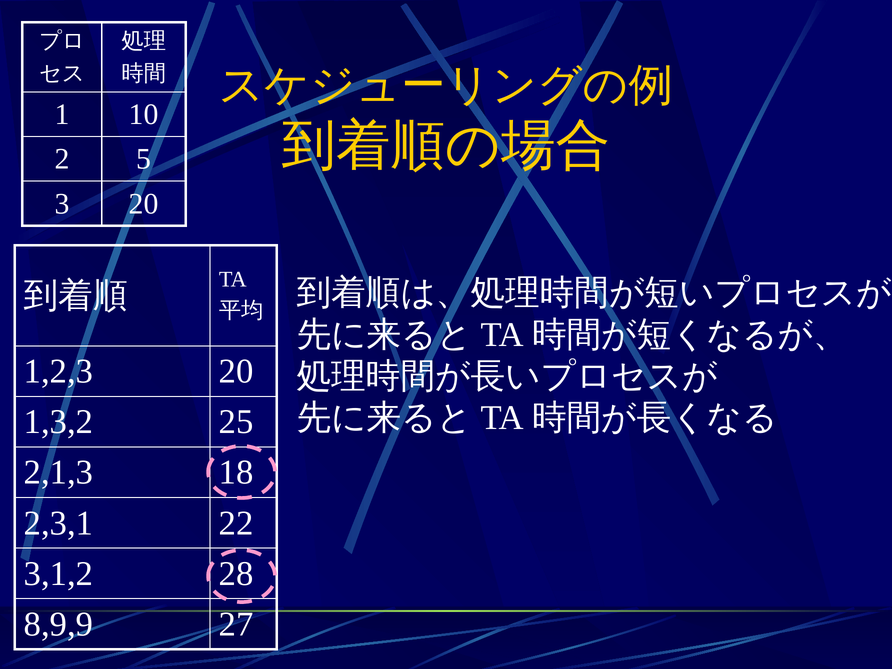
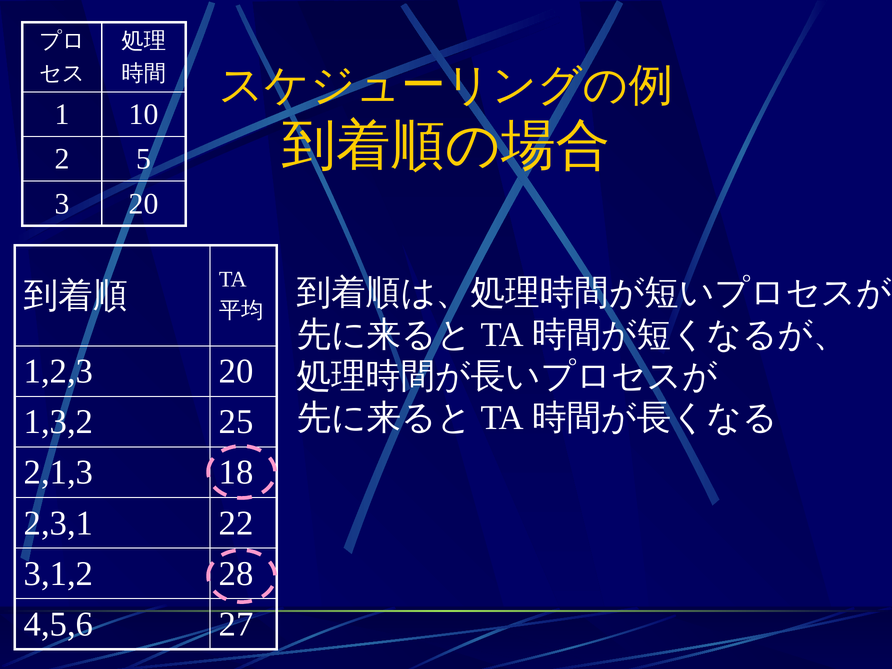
8,9,9: 8,9,9 -> 4,5,6 (58, 624)
